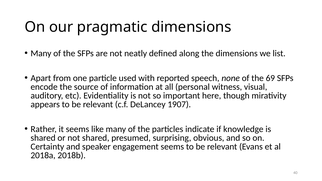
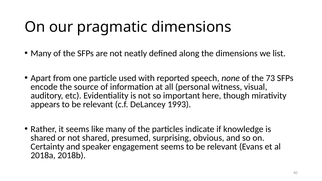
69: 69 -> 73 (270, 78)
1907: 1907 -> 1993 (179, 105)
